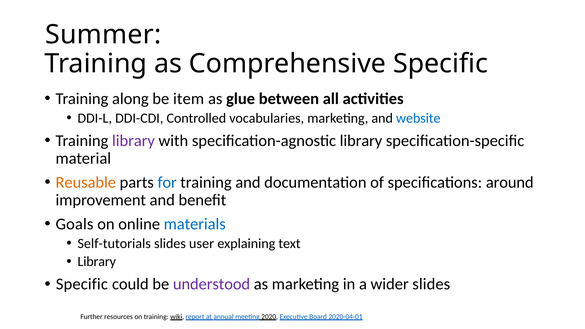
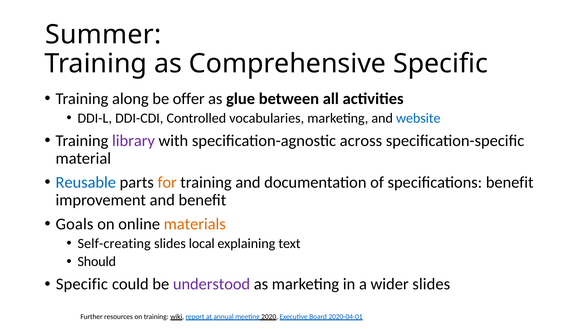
item: item -> offer (189, 99)
specification-agnostic library: library -> across (361, 141)
Reusable colour: orange -> blue (86, 182)
for colour: blue -> orange (167, 182)
specifications around: around -> benefit (510, 182)
materials colour: blue -> orange (195, 224)
Self-tutorials: Self-tutorials -> Self-creating (114, 244)
user: user -> local (202, 244)
Library: Library -> Should (97, 262)
